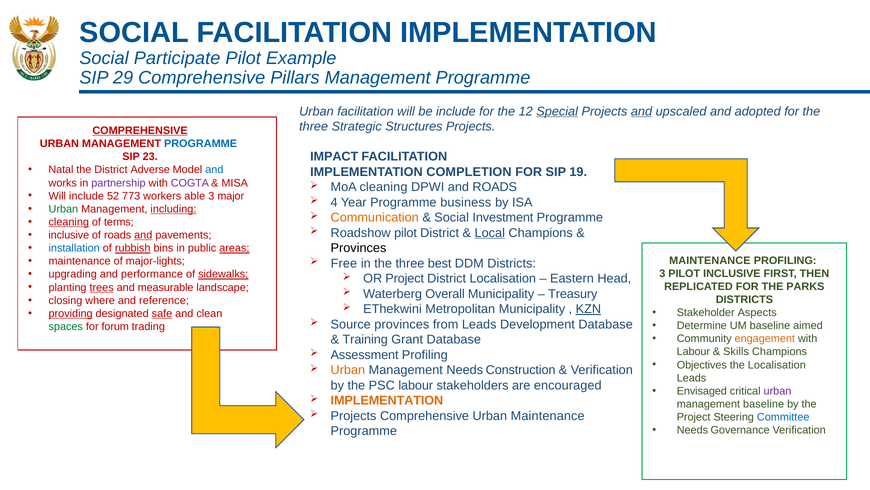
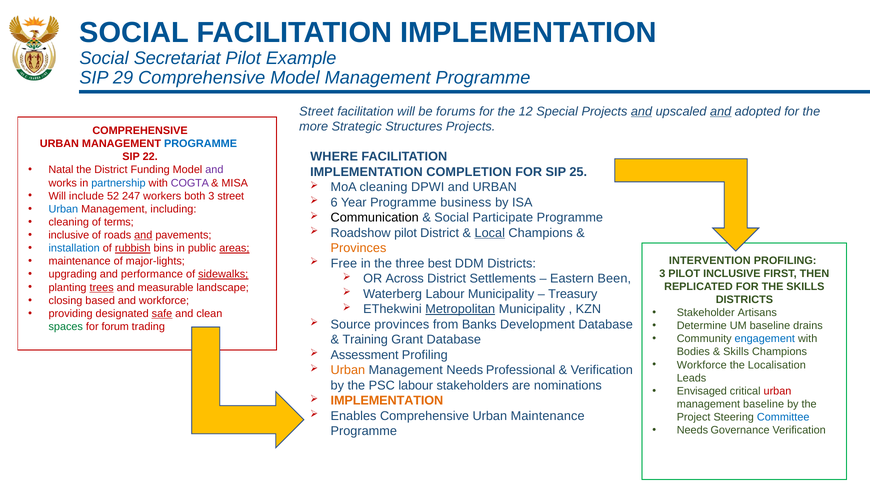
Participate: Participate -> Secretariat (177, 58)
Comprehensive Pillars: Pillars -> Model (295, 78)
Urban: Urban -> Street (316, 111)
be include: include -> forums (456, 111)
Special underline: present -> none (557, 111)
and underline: none -> present (721, 111)
three: three -> more (314, 126)
COMPREHENSIVE underline: present -> none (140, 130)
IMPACT: IMPACT -> WHERE (334, 156)
23: 23 -> 22 (150, 157)
Adverse: Adverse -> Funding (150, 170)
and colour: blue -> purple (214, 170)
19: 19 -> 25 (578, 172)
partnership colour: purple -> blue (118, 183)
and ROADS: ROADS -> URBAN (495, 187)
773: 773 -> 247 (131, 196)
able: able -> both (195, 196)
3 major: major -> street (231, 196)
4: 4 -> 6 (334, 202)
Urban colour: green -> blue (63, 209)
including underline: present -> none (173, 209)
Communication colour: orange -> black (375, 217)
Investment: Investment -> Participate (503, 217)
cleaning underline: present -> none (69, 222)
Provinces colour: black -> orange (358, 248)
MAINTENANCE: MAINTENANCE -> INTERVENTION (710, 260)
OR Project: Project -> Across (405, 278)
District Localisation: Localisation -> Settlements (503, 278)
Head: Head -> Been (614, 278)
THE PARKS: PARKS -> SKILLS (805, 286)
Waterberg Overall: Overall -> Labour (445, 293)
where: where -> based (100, 300)
and reference: reference -> workforce (164, 300)
Metropolitan underline: none -> present (460, 309)
KZN underline: present -> none (588, 309)
Aspects: Aspects -> Artisans (757, 312)
providing underline: present -> none (71, 313)
from Leads: Leads -> Banks (479, 324)
aimed: aimed -> drains (808, 325)
engagement colour: orange -> blue (765, 338)
Labour: Labour -> Bodies (693, 351)
Objectives: Objectives -> Workforce (702, 364)
Construction: Construction -> Professional (521, 370)
encouraged: encouraged -> nominations (568, 385)
urban colour: purple -> red (777, 391)
Projects: Projects -> Enables (354, 415)
